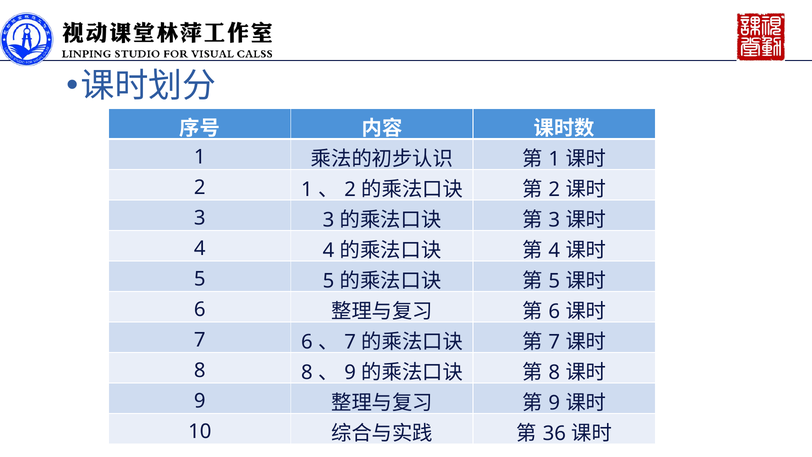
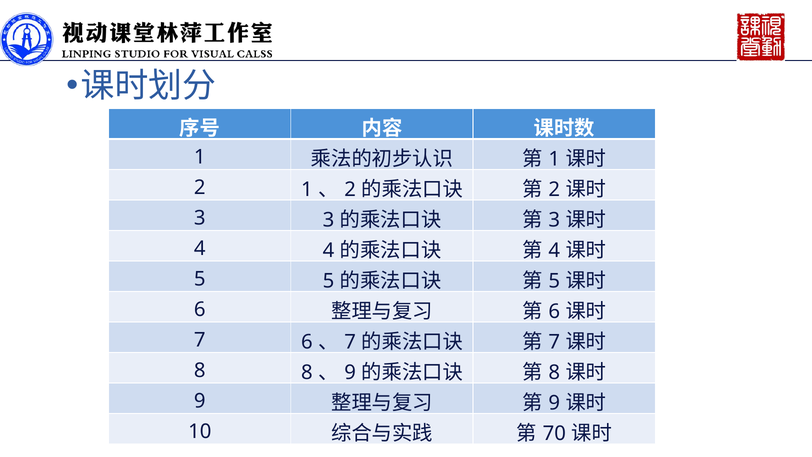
36: 36 -> 70 (554, 433)
